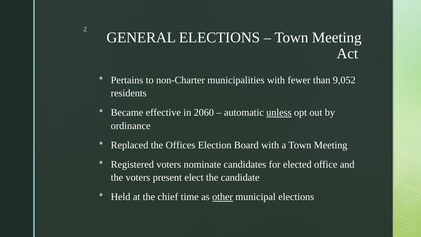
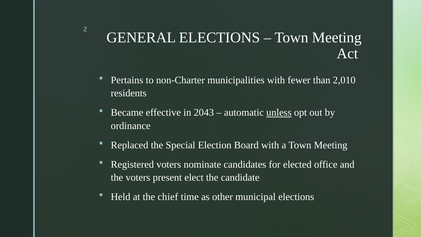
9,052: 9,052 -> 2,010 (344, 80)
2060: 2060 -> 2043 (204, 113)
Offices: Offices -> Special (181, 145)
other underline: present -> none (223, 197)
